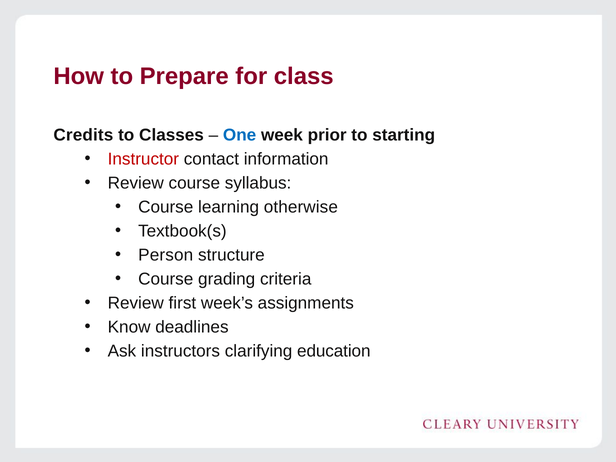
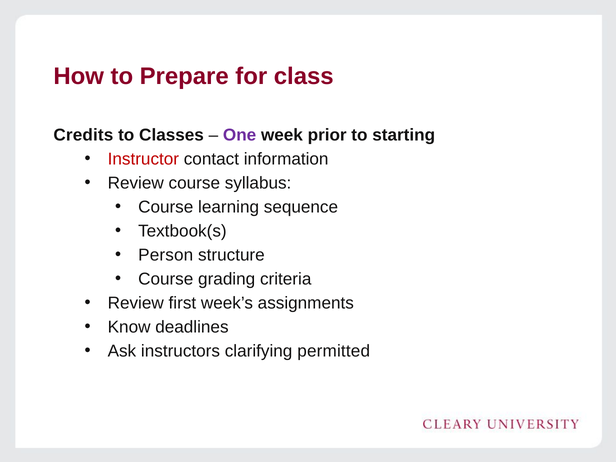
One colour: blue -> purple (240, 135)
otherwise: otherwise -> sequence (301, 207)
education: education -> permitted (334, 351)
